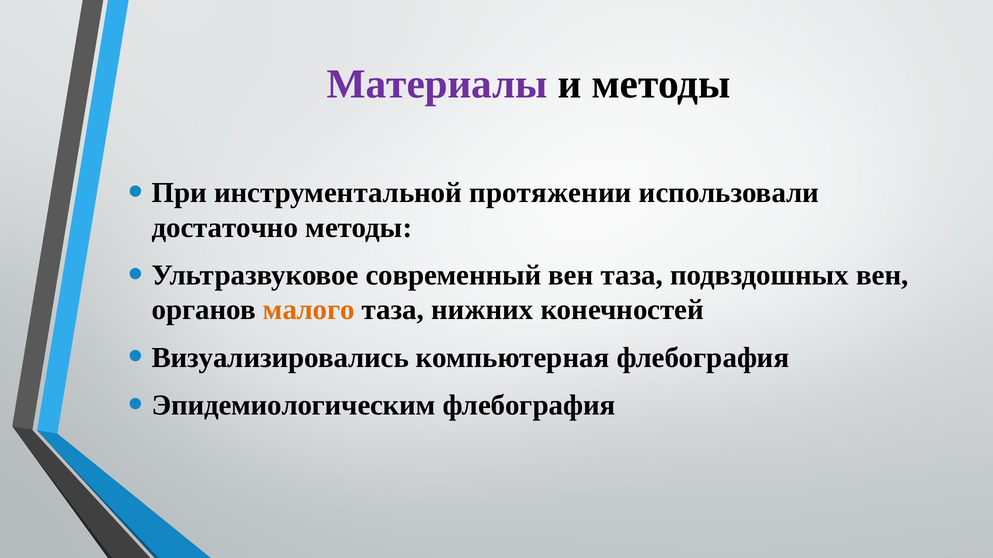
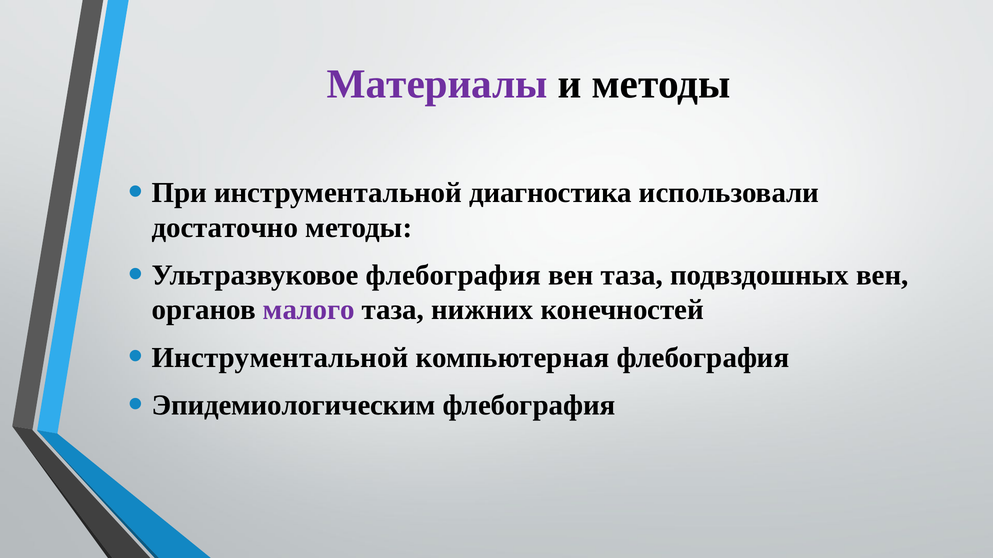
протяжении: протяжении -> диагностика (551, 193)
Ультразвуковое современный: современный -> флебография (453, 275)
малого colour: orange -> purple (309, 310)
Визуализировались: Визуализировались -> Инструментальной (280, 358)
